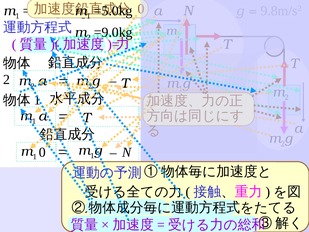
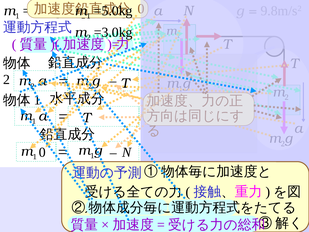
=9.0kg: =9.0kg -> =3.0kg (113, 32)
